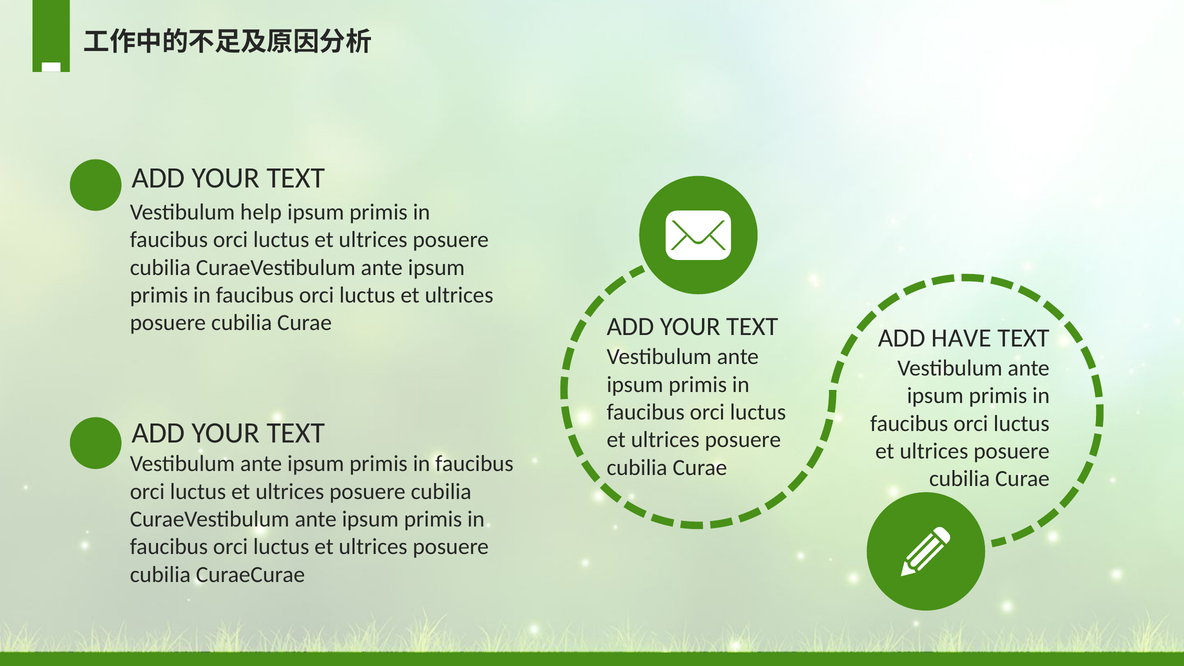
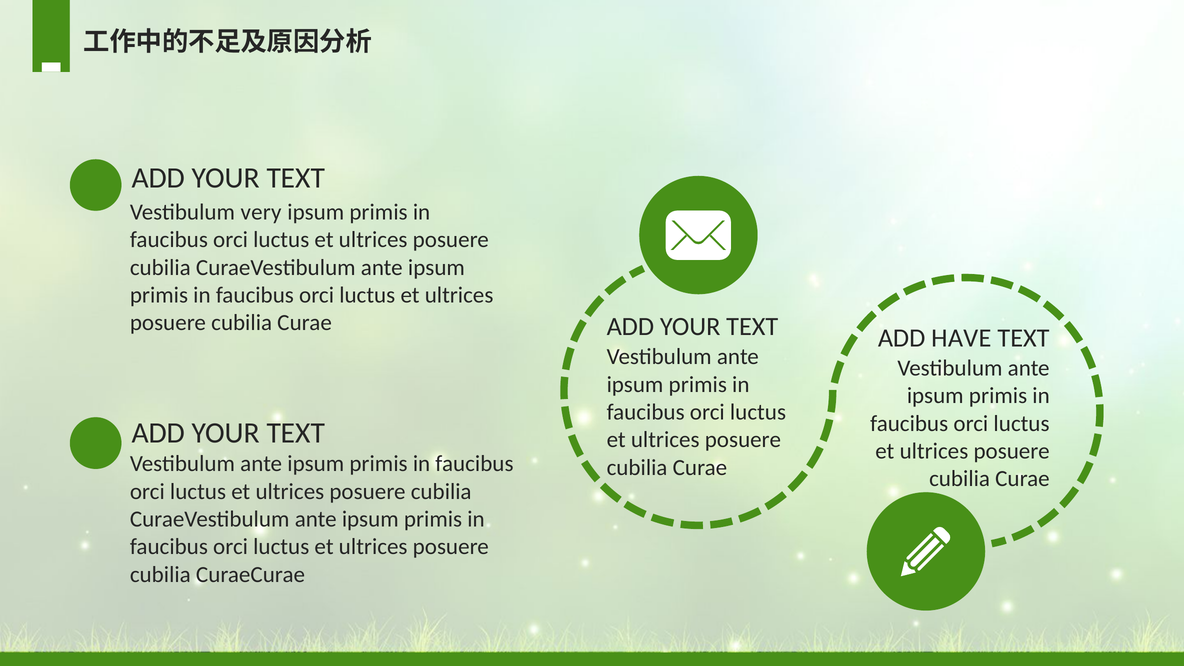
help: help -> very (261, 212)
